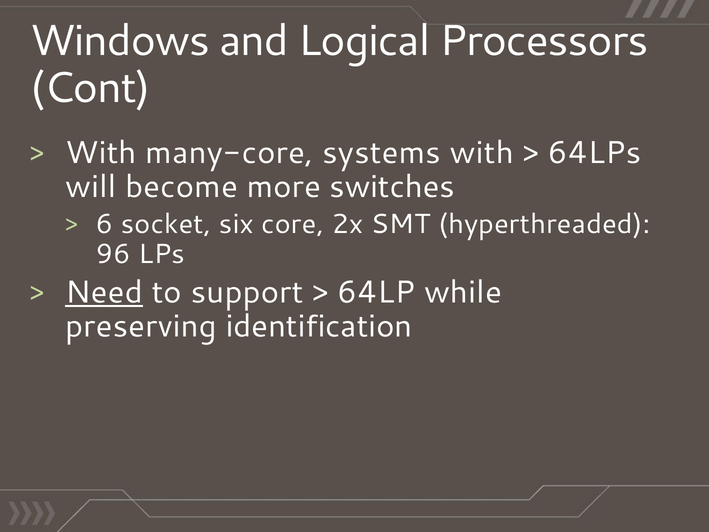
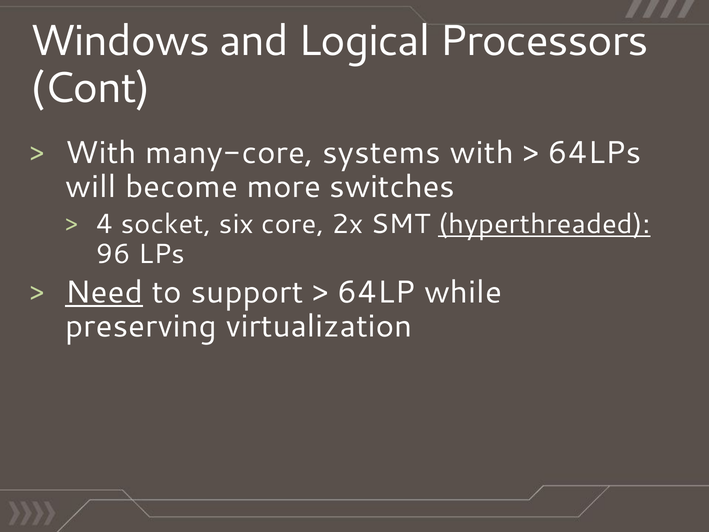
6: 6 -> 4 (105, 224)
hyperthreaded underline: none -> present (544, 224)
identification: identification -> virtualization (319, 326)
